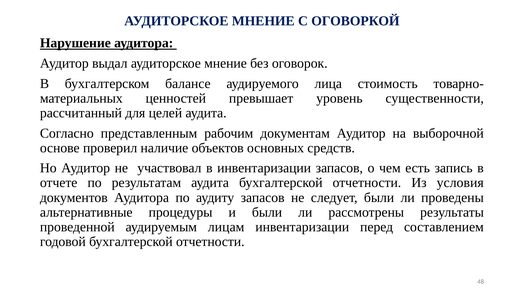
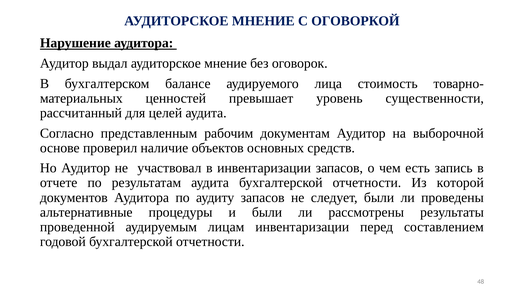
условия: условия -> которой (460, 183)
